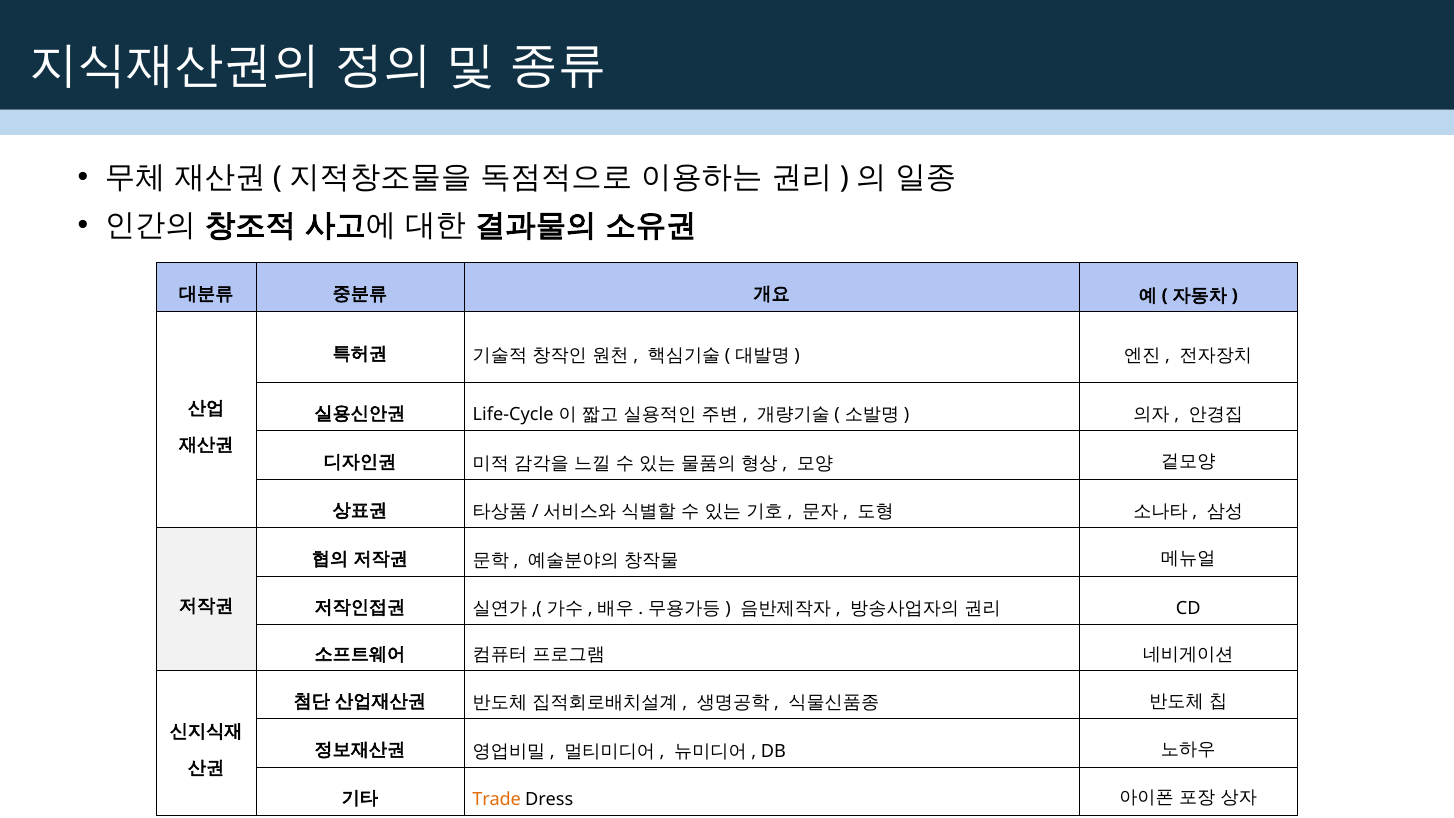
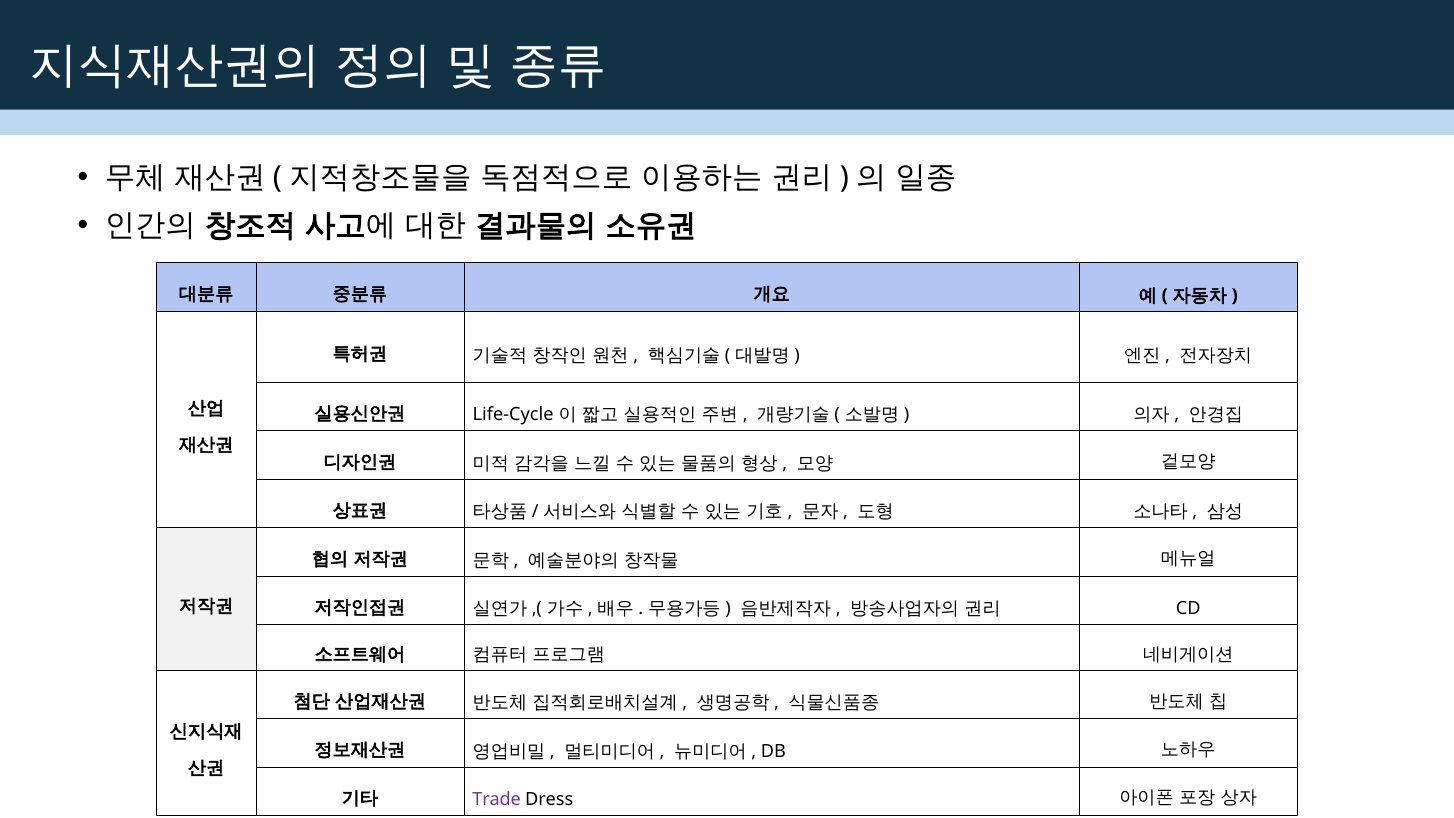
Trade colour: orange -> purple (497, 799)
